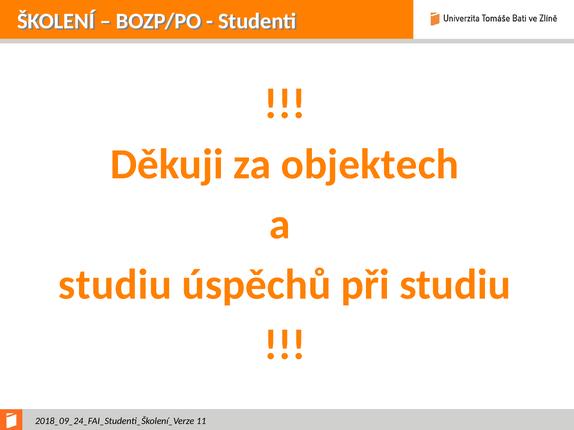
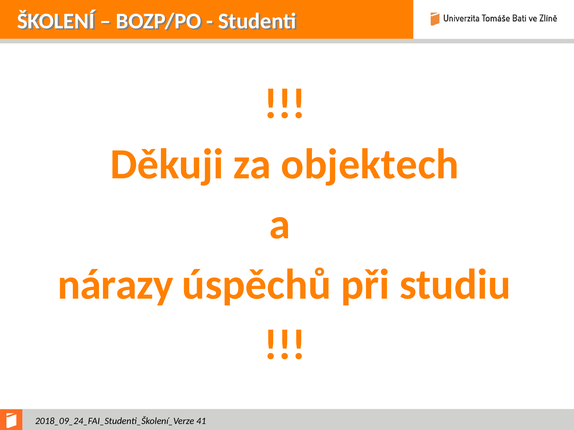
studiu: studiu -> nárazy (115, 285)
11: 11 -> 41 (201, 422)
